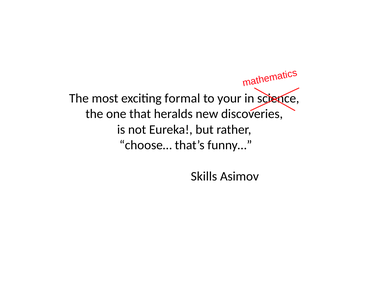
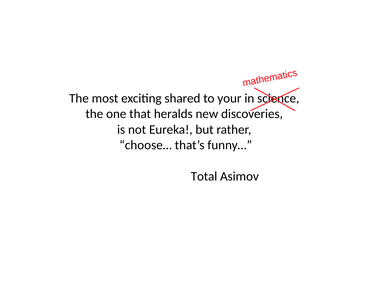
formal: formal -> shared (182, 98)
Skills: Skills -> Total (204, 177)
